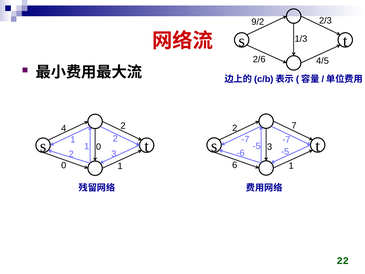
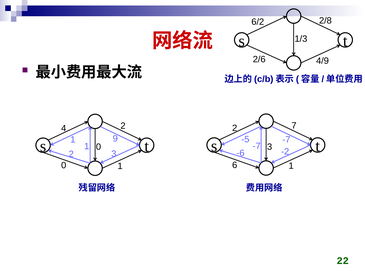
2/3: 2/3 -> 2/8 (325, 20)
9/2: 9/2 -> 6/2 (258, 22)
4/5: 4/5 -> 4/9 (322, 61)
-7: -7 -> -5 (245, 139)
1 2: 2 -> 9 (115, 138)
-5: -5 -> -7 (257, 146)
-5: -5 -> -2 (285, 151)
